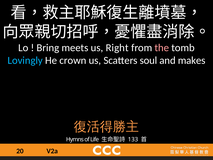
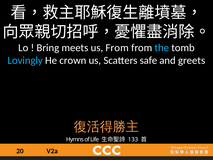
us Right: Right -> From (117, 48)
the colour: pink -> light blue (162, 48)
soul: soul -> safe (148, 60)
makes: makes -> greets (192, 60)
